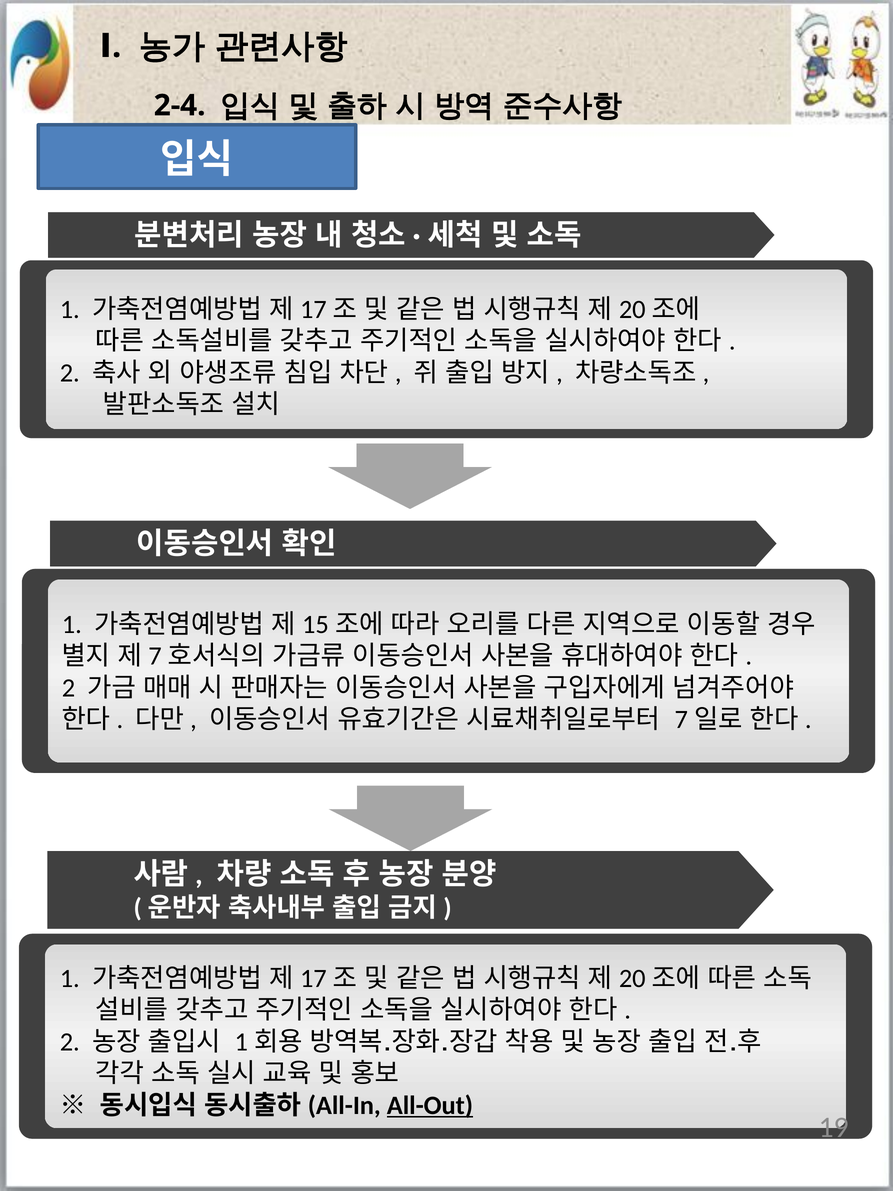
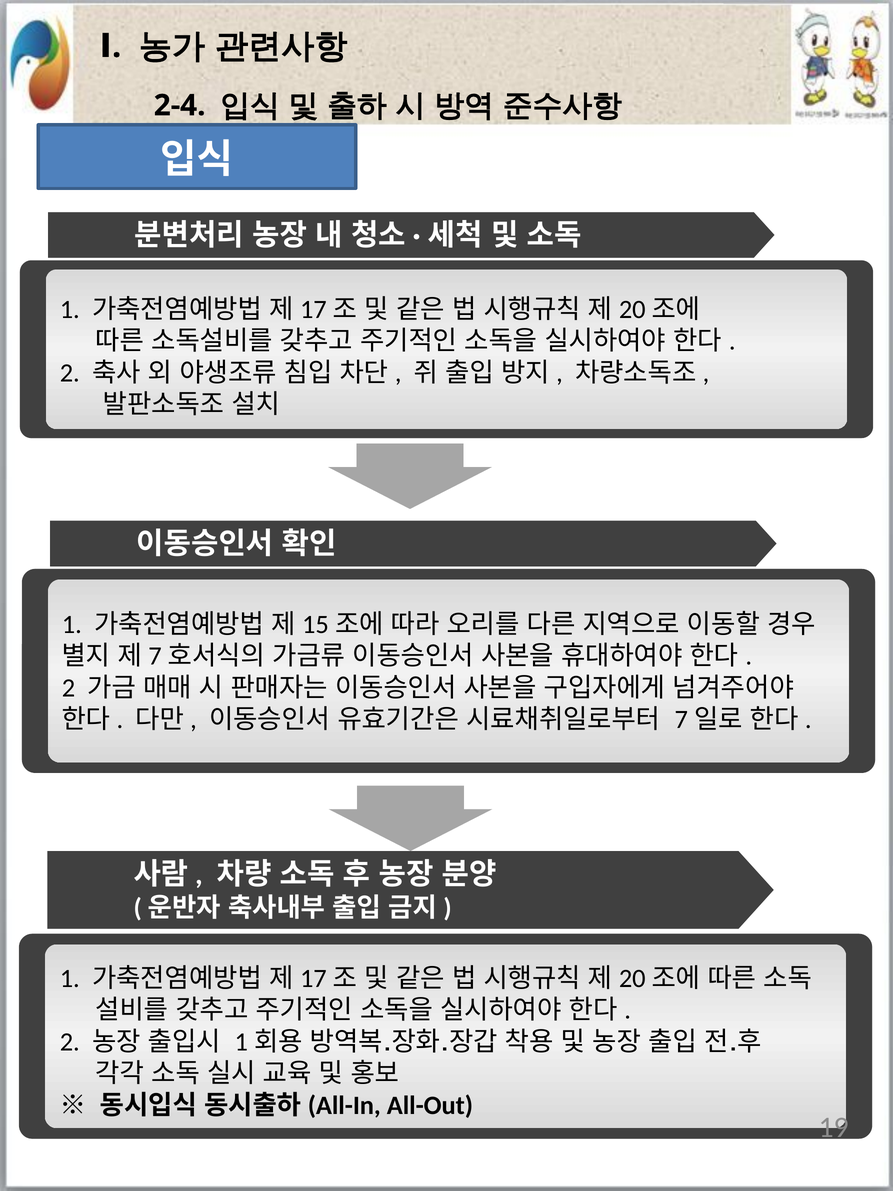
All-Out underline: present -> none (430, 1105)
